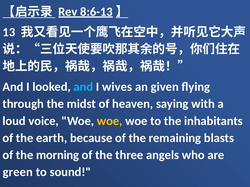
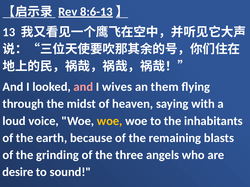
and colour: light blue -> pink (83, 87)
given: given -> them (165, 87)
morning: morning -> grinding (57, 155)
green: green -> desire (18, 173)
